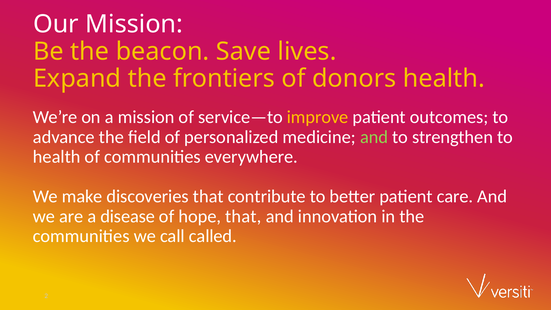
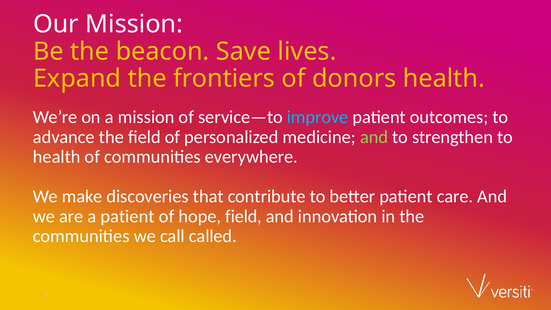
improve colour: yellow -> light blue (318, 117)
a disease: disease -> patient (128, 216)
hope that: that -> field (244, 216)
